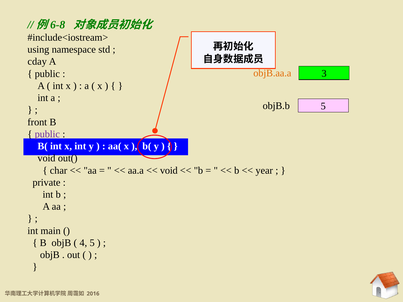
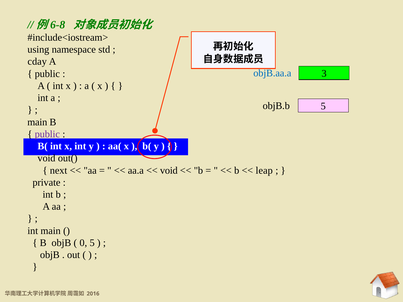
objB.aa.a colour: orange -> blue (272, 73)
front: front -> main (37, 122)
char: char -> next (59, 170)
year: year -> leap (264, 170)
4: 4 -> 0 (83, 243)
